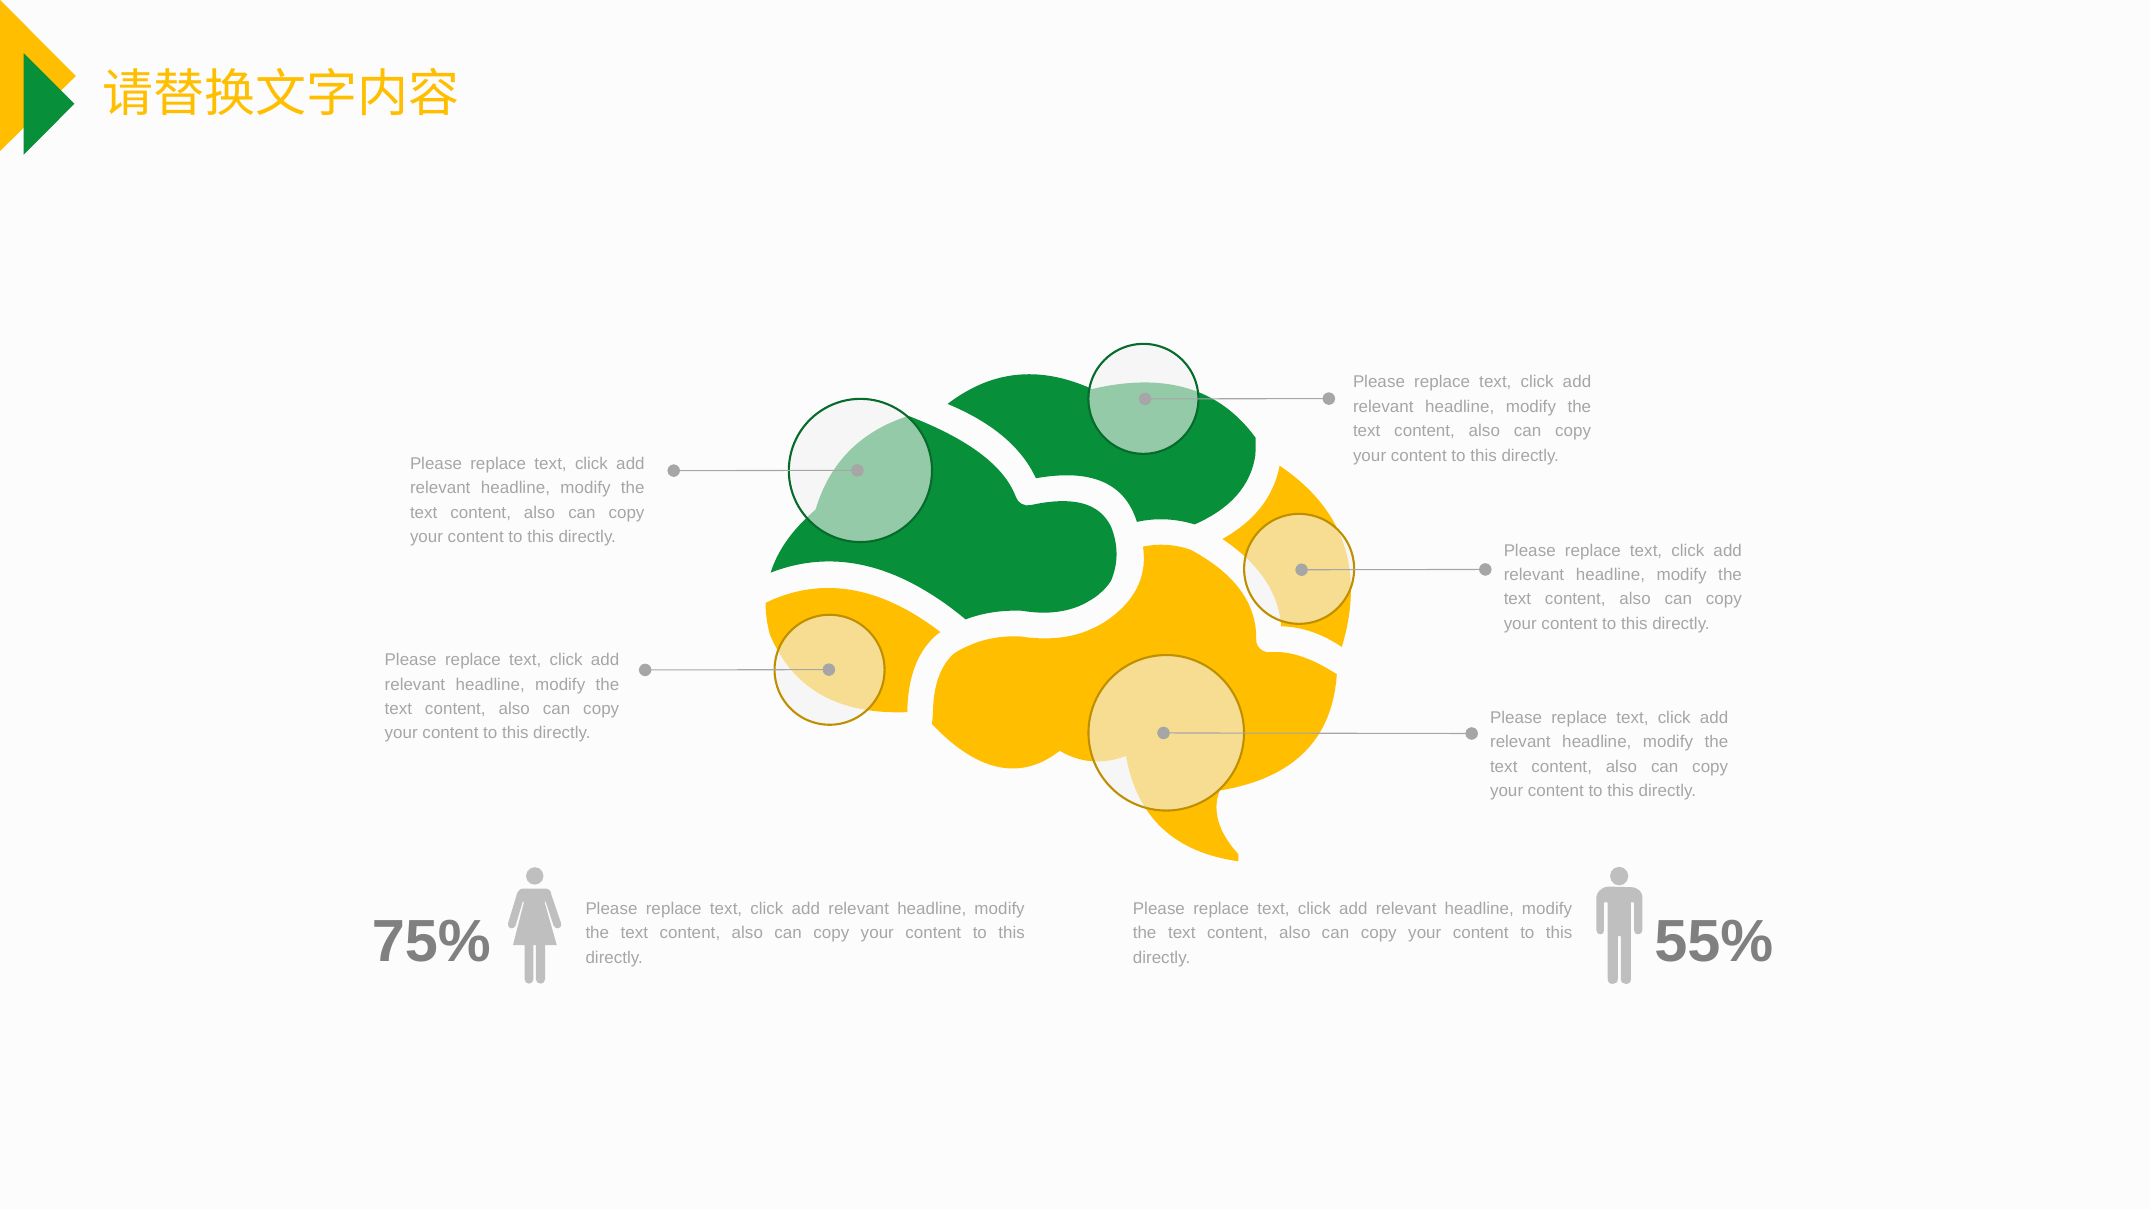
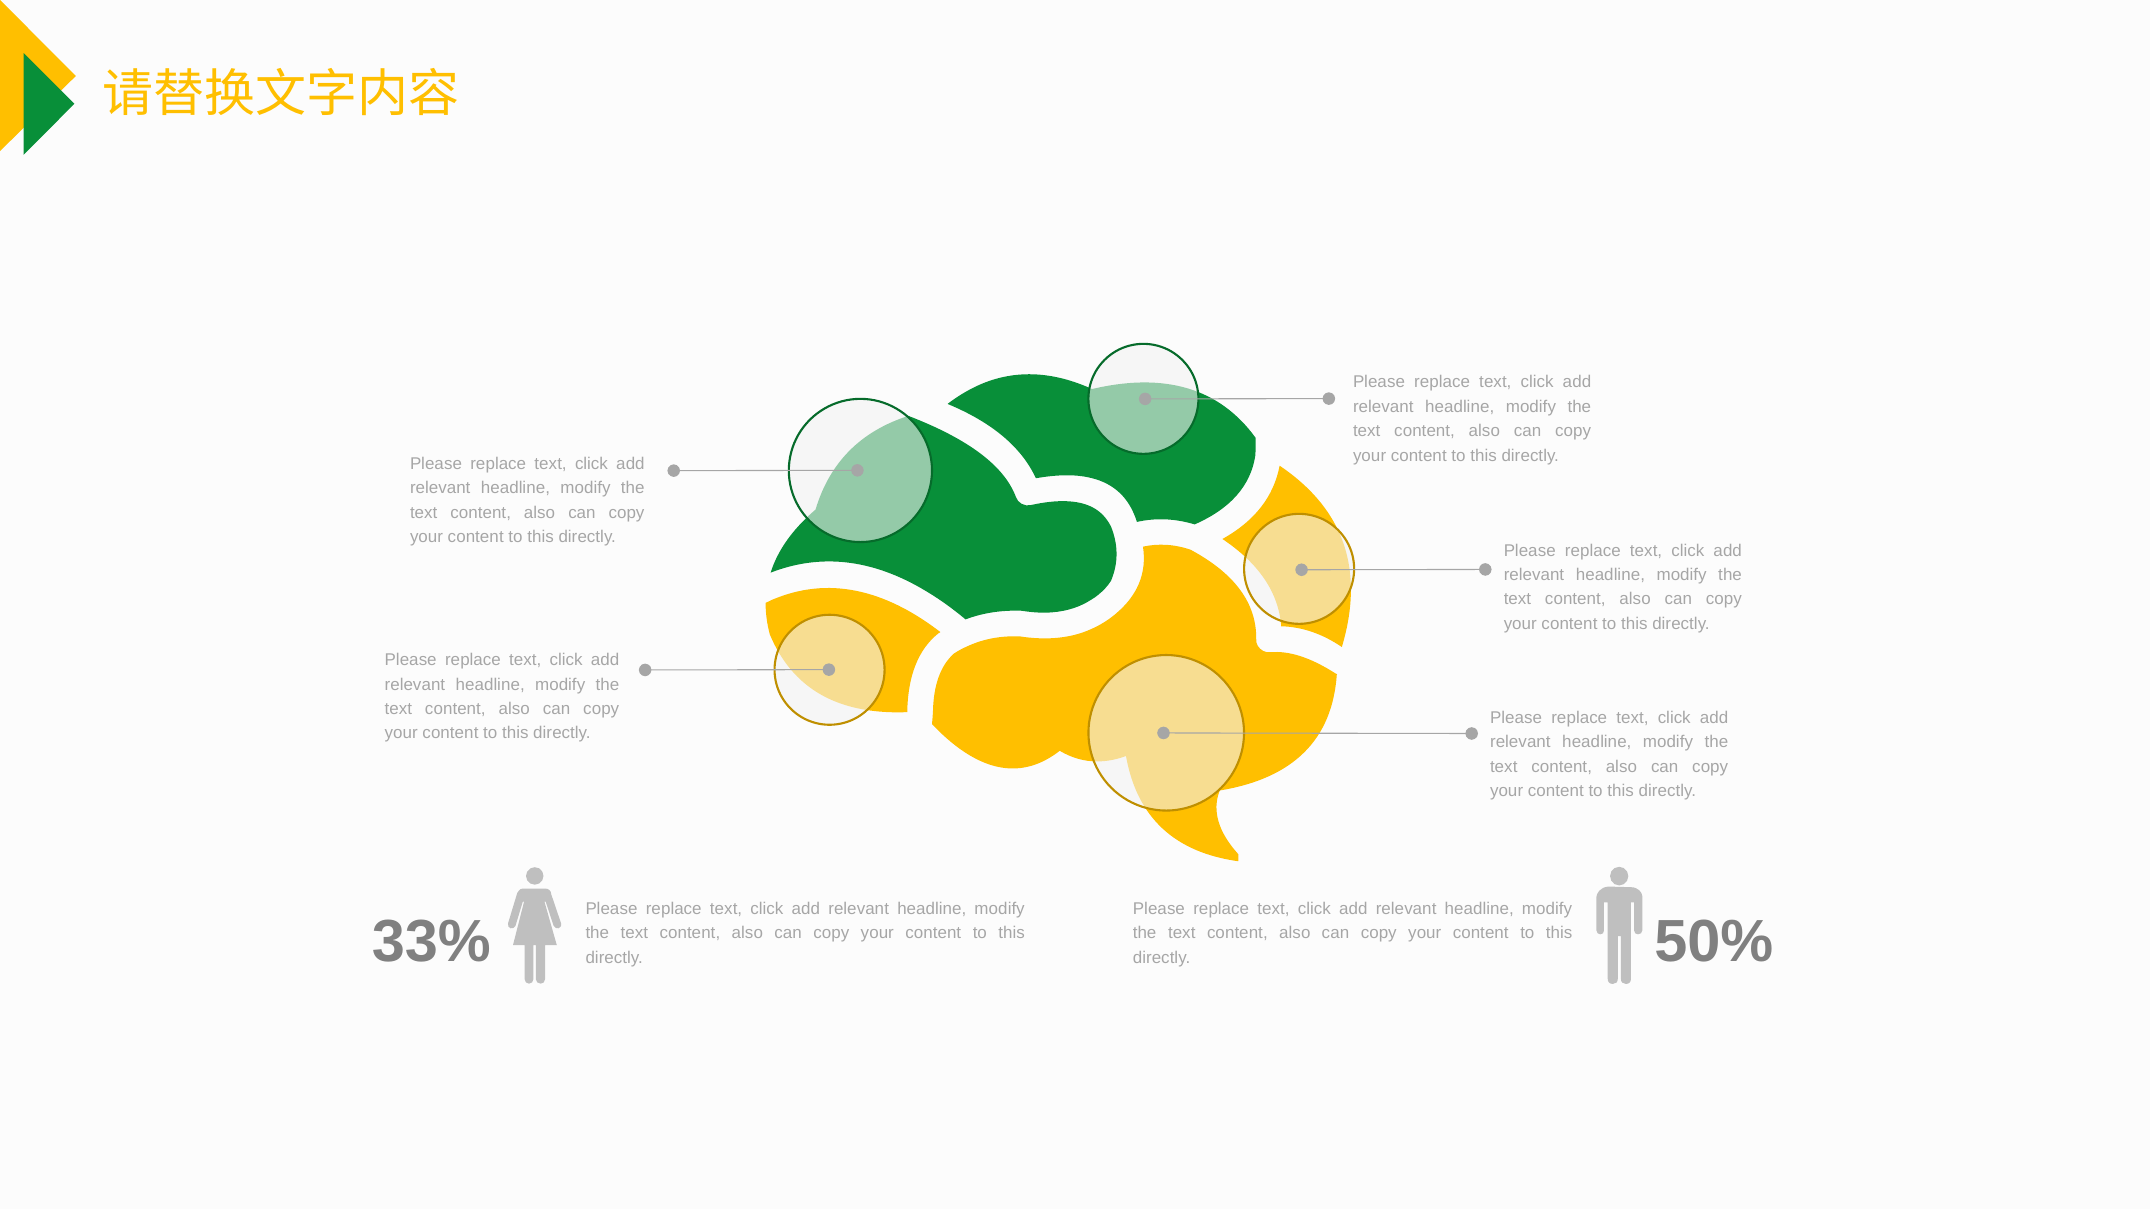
75%: 75% -> 33% (431, 942)
55%: 55% -> 50% (1714, 942)
